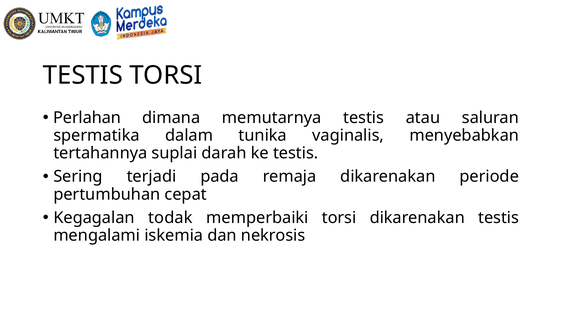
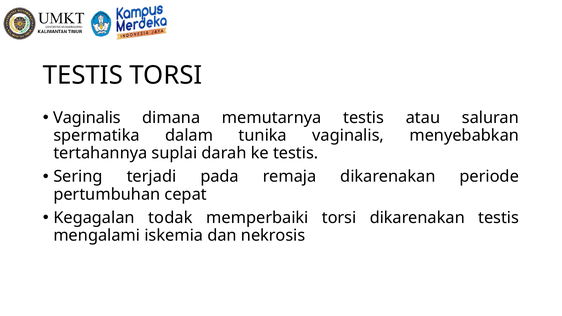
Perlahan: Perlahan -> Vaginalis (87, 118)
